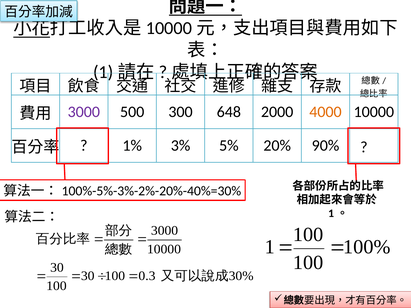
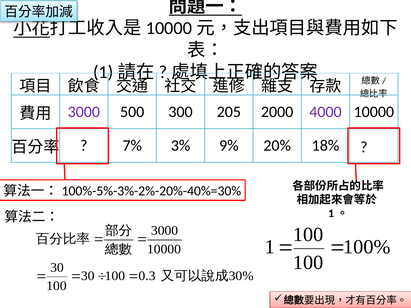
648: 648 -> 205 (229, 112)
4000 colour: orange -> purple (325, 112)
1%: 1% -> 7% (132, 146)
5%: 5% -> 9% (229, 146)
90%: 90% -> 18% (326, 146)
